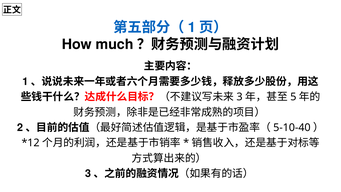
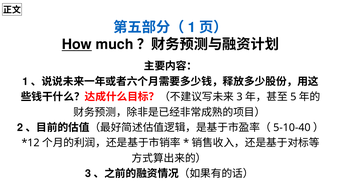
How underline: none -> present (77, 44)
